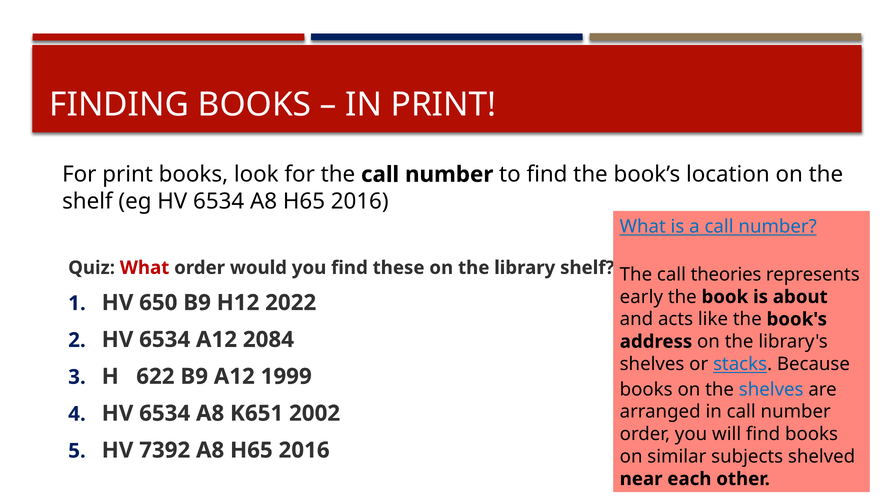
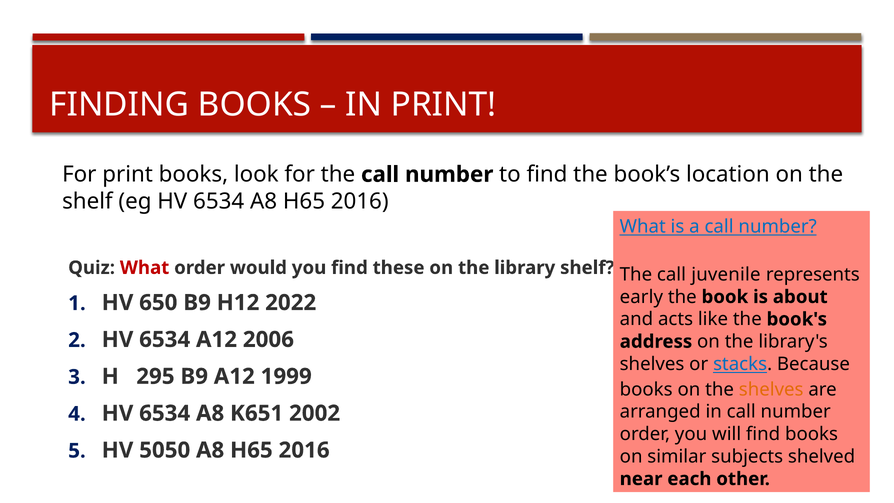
theories: theories -> juvenile (726, 274)
2084: 2084 -> 2006 (268, 339)
622: 622 -> 295 (155, 376)
shelves colour: blue -> orange (771, 389)
7392: 7392 -> 5050 (165, 450)
